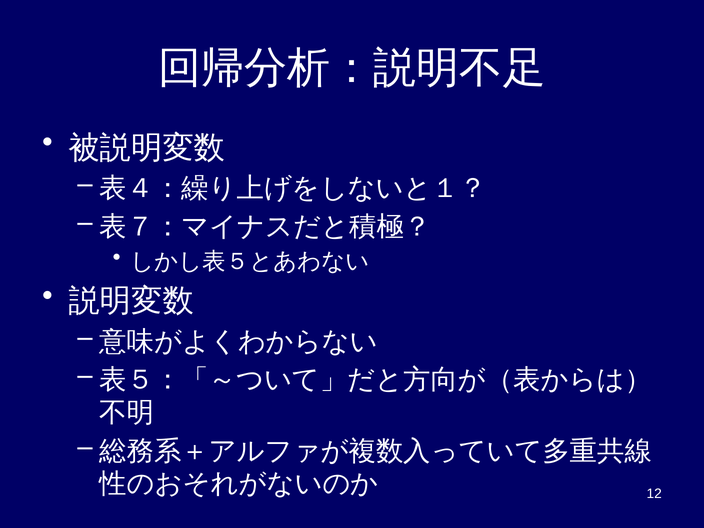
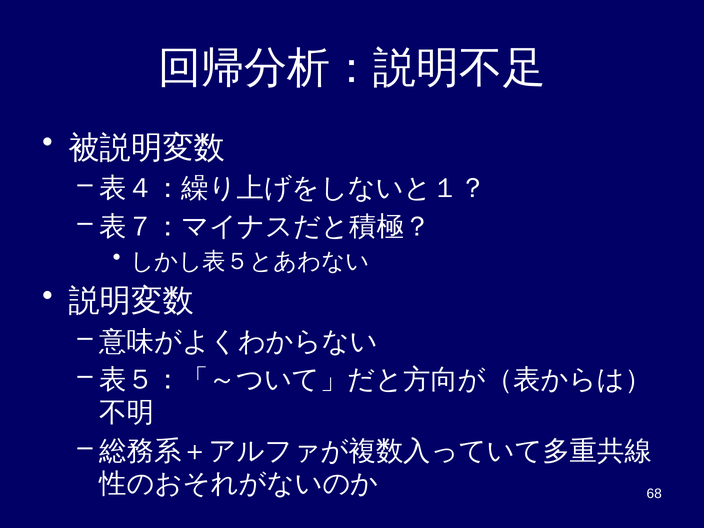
12: 12 -> 68 (654, 494)
